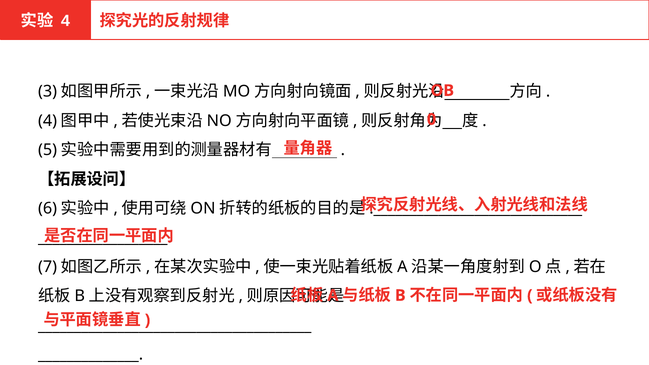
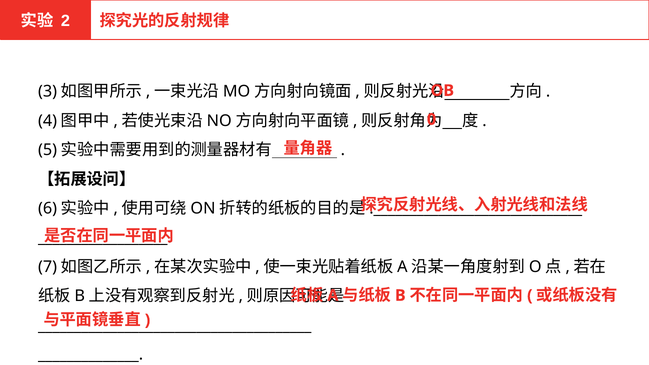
4: 4 -> 2 (65, 21)
